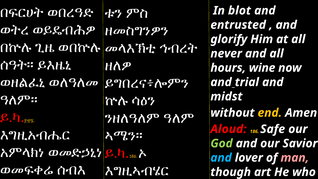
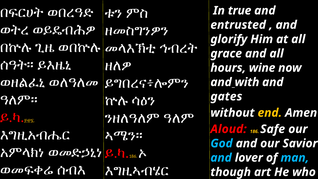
blot: blot -> true (240, 11)
never: never -> grace (226, 53)
trial: trial -> with (247, 82)
midst: midst -> gates (226, 96)
God colour: light green -> light blue (222, 143)
man colour: pink -> light blue (295, 158)
